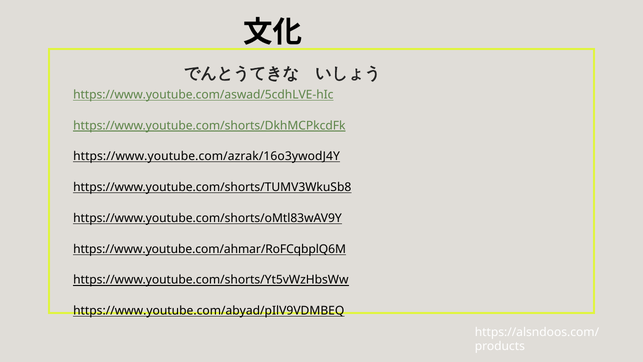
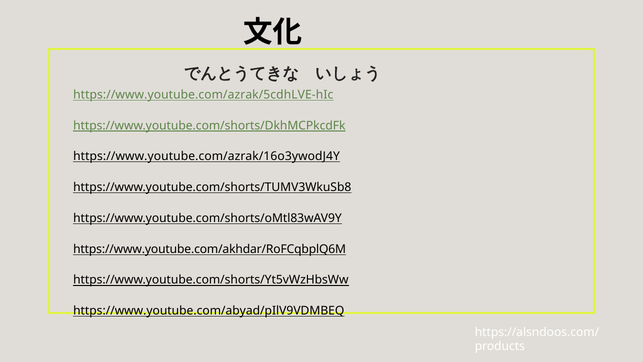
https://www.youtube.com/aswad/5cdhLVE-hIc: https://www.youtube.com/aswad/5cdhLVE-hIc -> https://www.youtube.com/azrak/5cdhLVE-hIc (203, 95)
https://www.youtube.com/ahmar/RoFCqbplQ6M: https://www.youtube.com/ahmar/RoFCqbplQ6M -> https://www.youtube.com/akhdar/RoFCqbplQ6M (210, 249)
